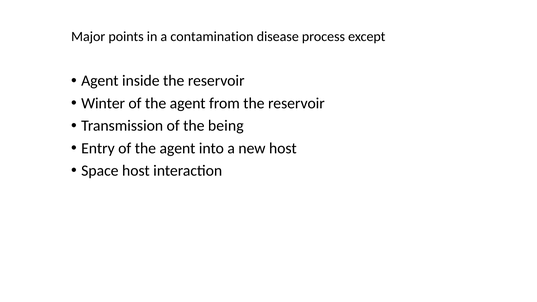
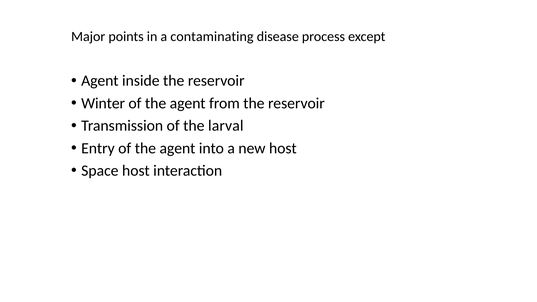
contamination: contamination -> contaminating (212, 37)
being: being -> larval (226, 126)
